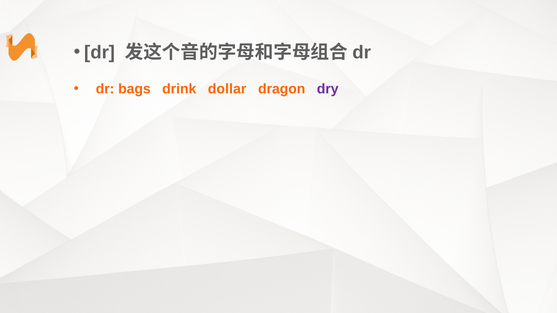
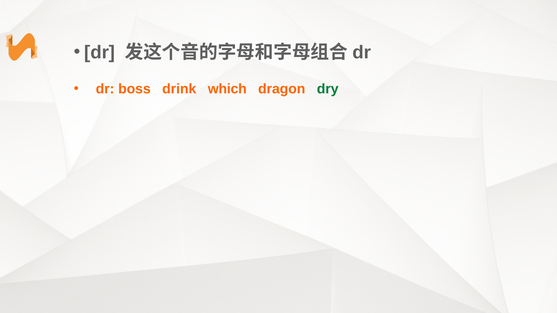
bags: bags -> boss (134, 89)
dollar: dollar -> which (227, 89)
dry colour: purple -> green (328, 89)
